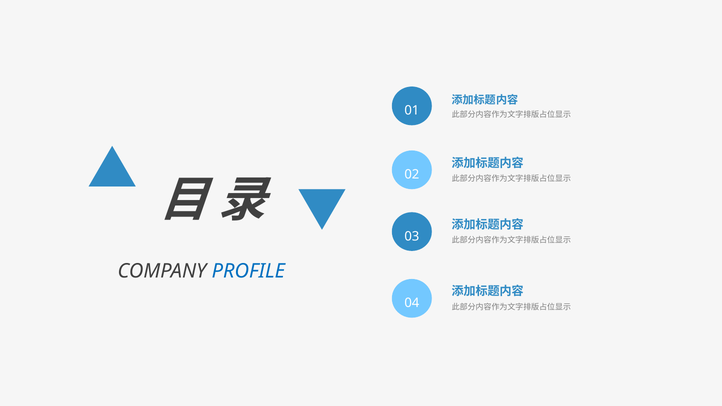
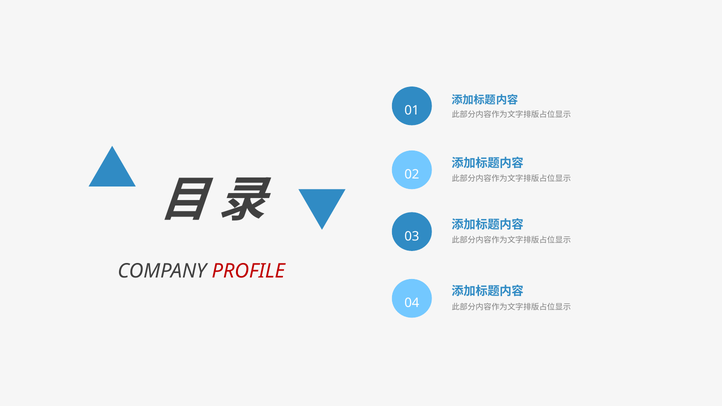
PROFILE colour: blue -> red (248, 271)
